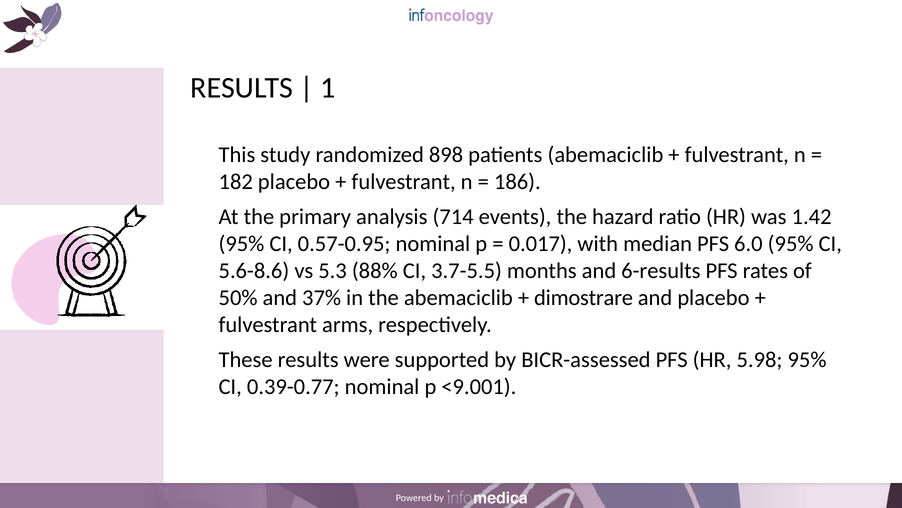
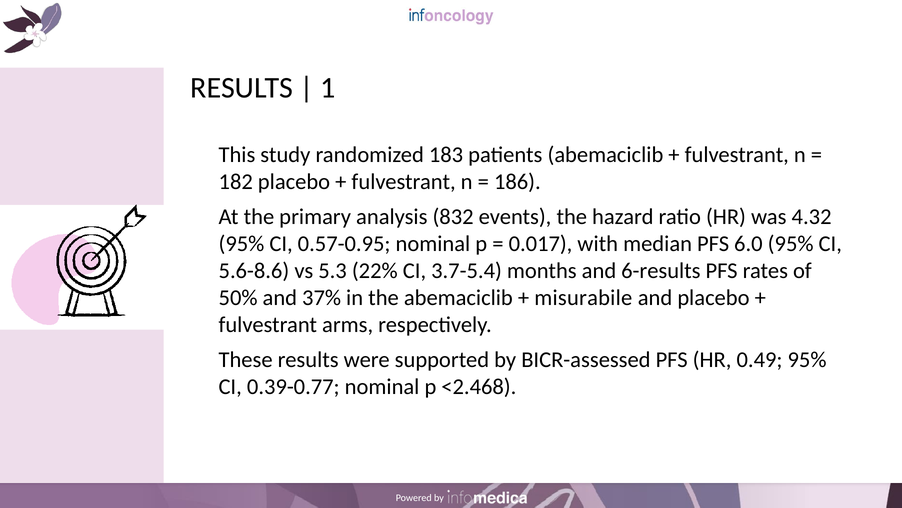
898: 898 -> 183 (446, 155)
714: 714 -> 832 (453, 216)
1.42: 1.42 -> 4.32 (812, 216)
88%: 88% -> 22% (375, 270)
3.7-5.5: 3.7-5.5 -> 3.7-5.4 (467, 270)
dimostrare: dimostrare -> misurabile (583, 297)
5.98: 5.98 -> 0.49 (760, 359)
<9.001: <9.001 -> <2.468 (479, 386)
